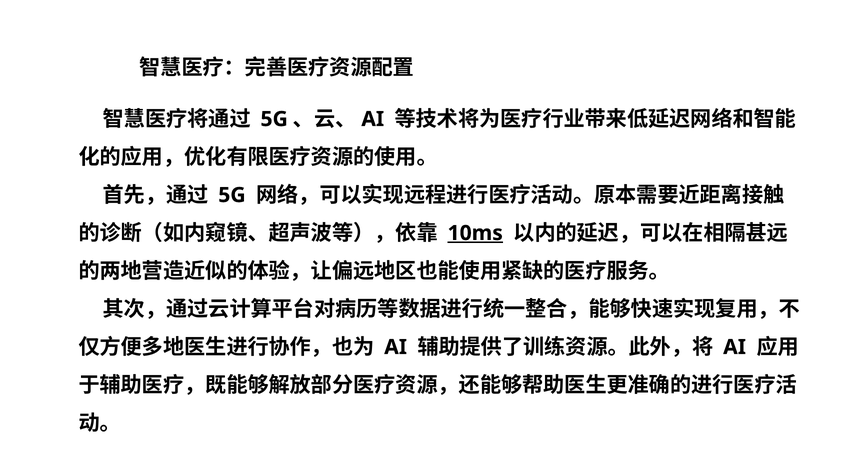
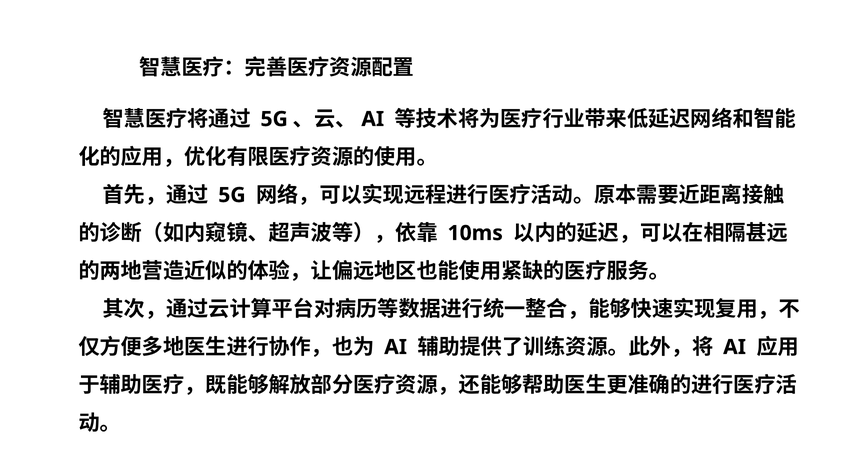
10ms underline: present -> none (475, 233)
